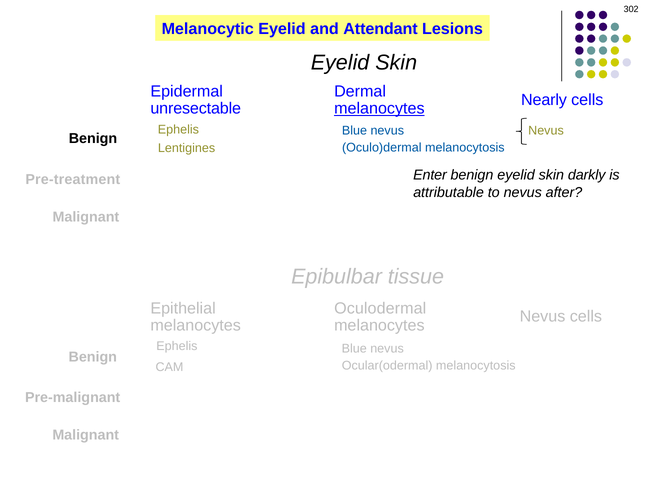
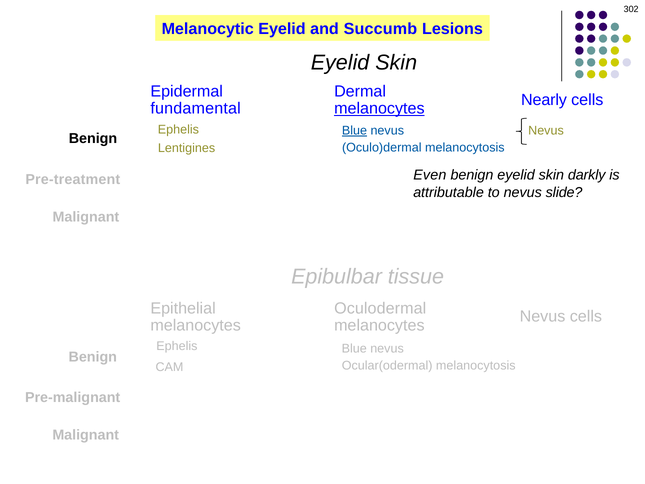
Attendant: Attendant -> Succumb (380, 29)
unresectable: unresectable -> fundamental (196, 108)
Blue underline: none -> present (355, 131)
Enter: Enter -> Even (430, 175)
after: after -> slide (564, 192)
